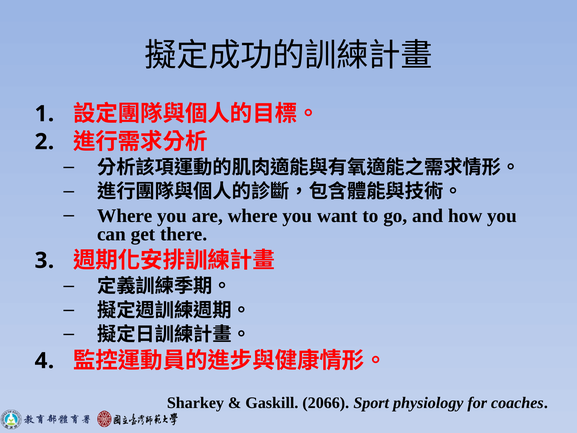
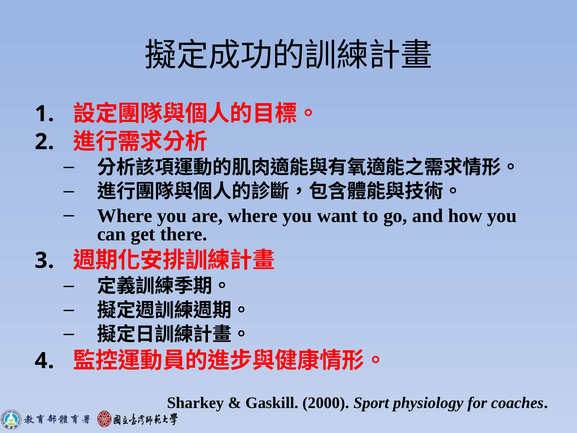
2066: 2066 -> 2000 (326, 403)
